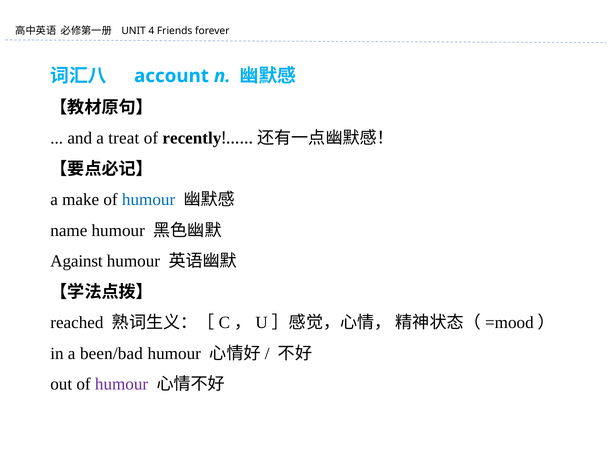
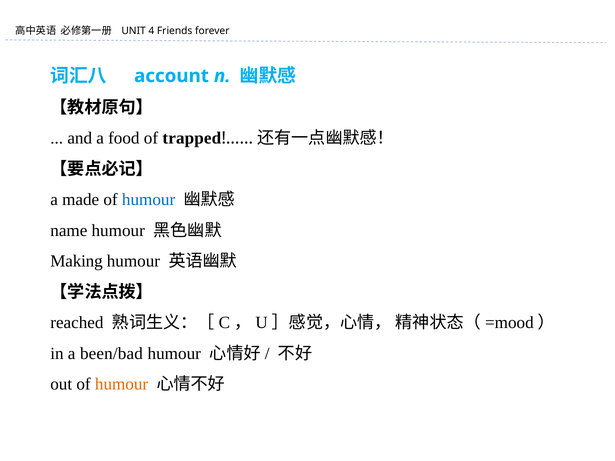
treat: treat -> food (124, 138)
recently: recently -> trapped (192, 138)
make: make -> made (81, 200)
Against: Against -> Making (77, 261)
humour colour: purple -> orange (122, 384)
